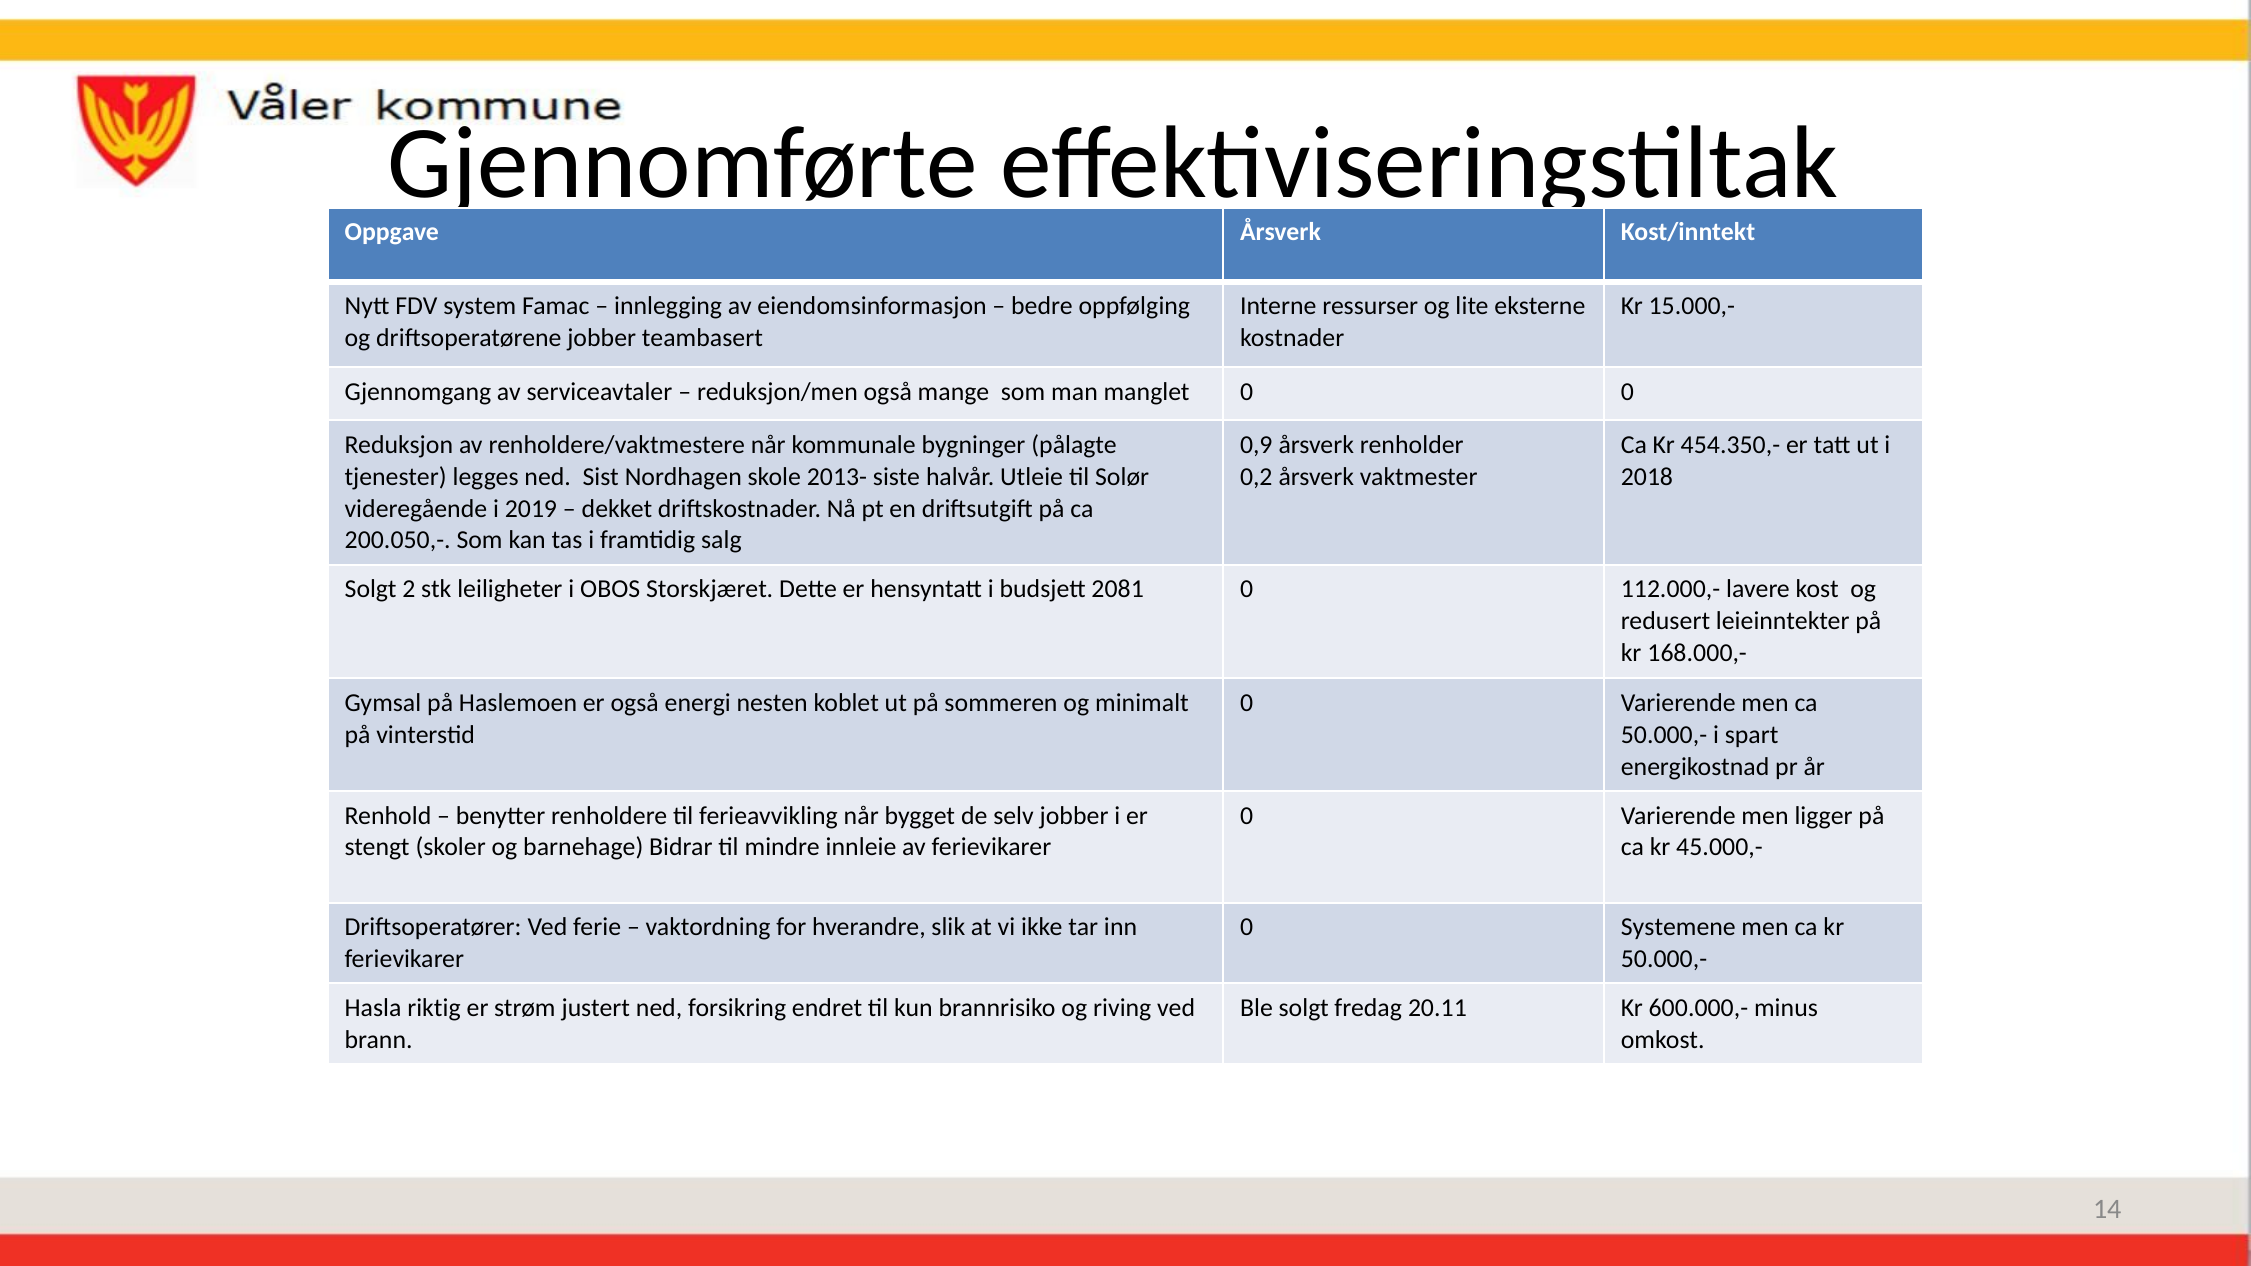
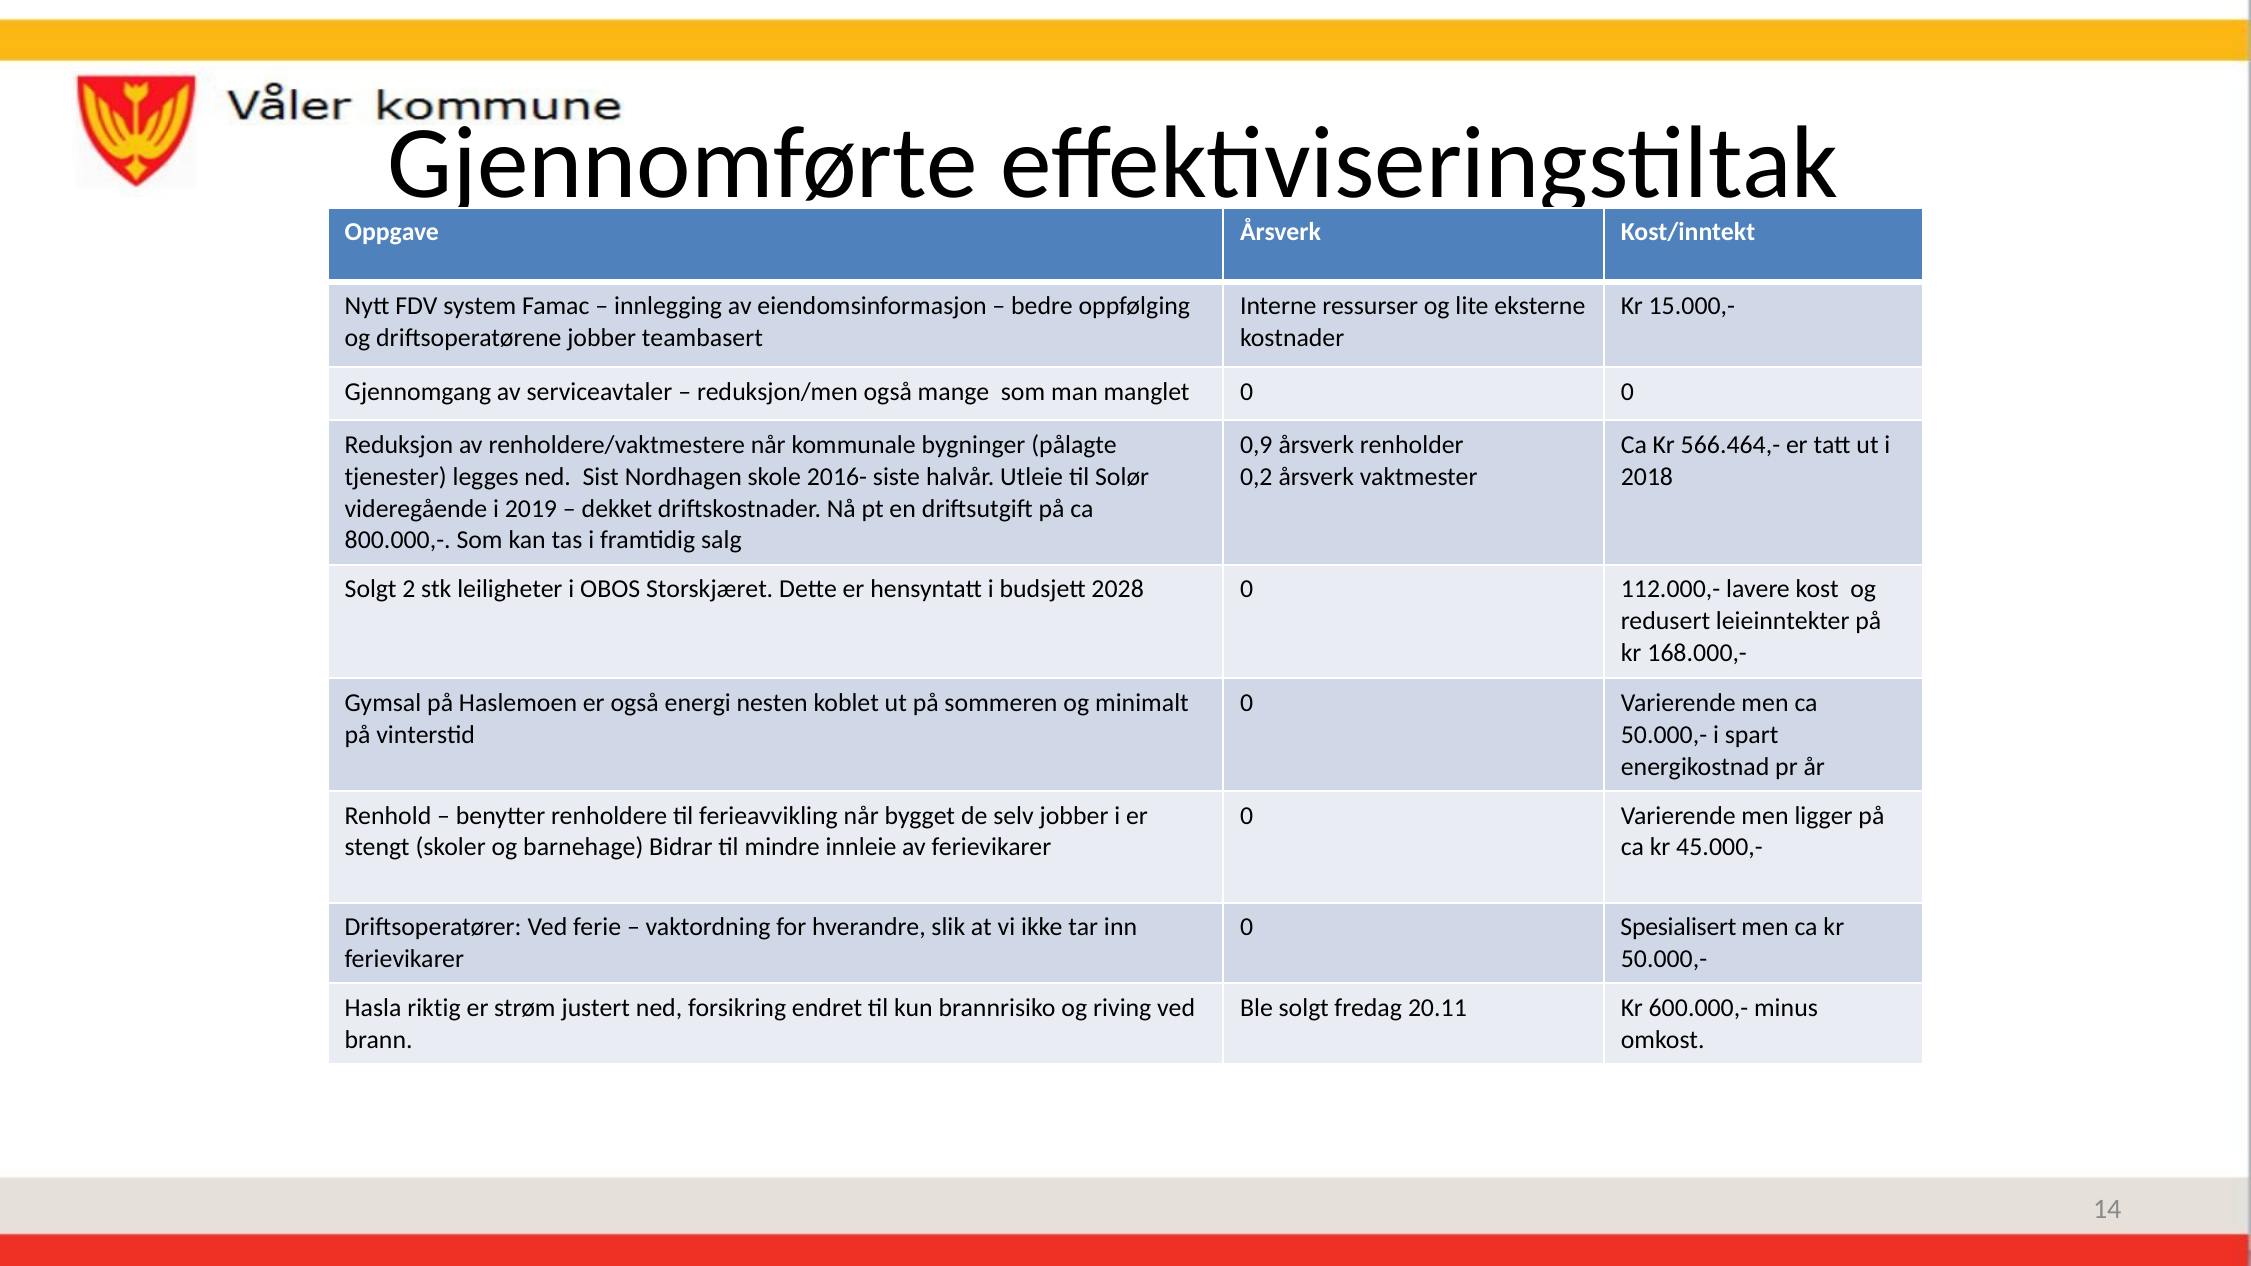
454.350,-: 454.350,- -> 566.464,- (1730, 445)
2013-: 2013- -> 2016- (837, 477)
200.050,-: 200.050,- -> 800.000,- (398, 541)
2081: 2081 -> 2028 (1118, 589)
Systemene: Systemene -> Spesialisert (1678, 928)
